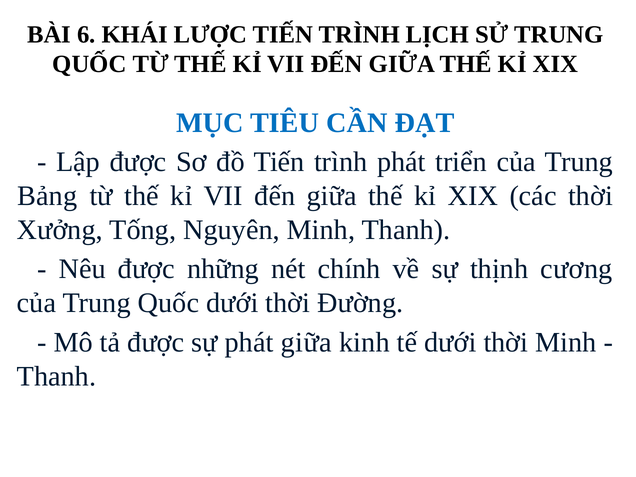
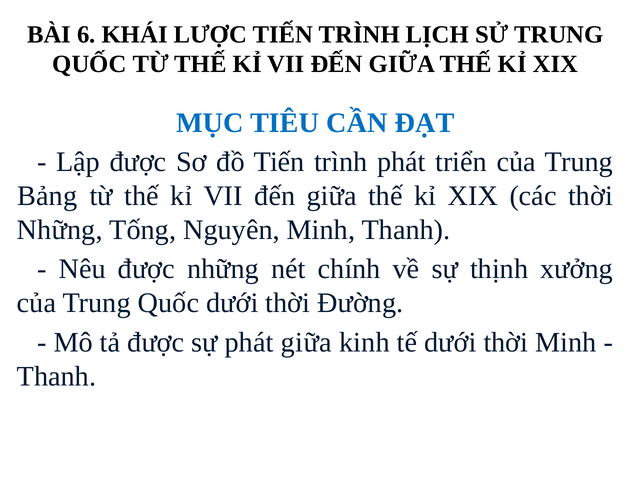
Xưởng: Xưởng -> Những (60, 230)
cương: cương -> xưởng (577, 269)
